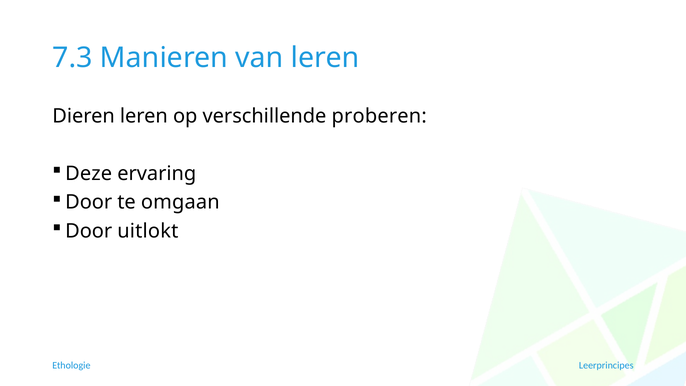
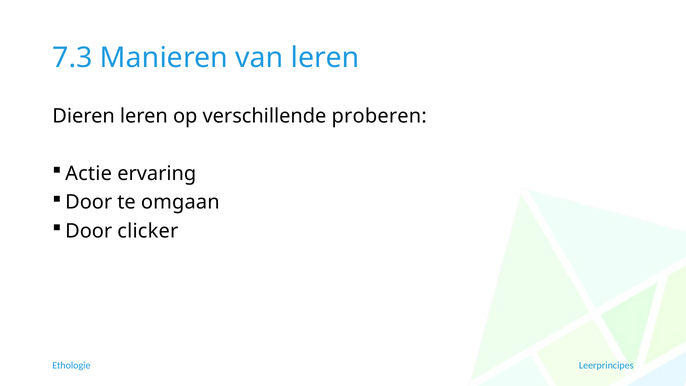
Deze: Deze -> Actie (89, 174)
uitlokt: uitlokt -> clicker (148, 231)
